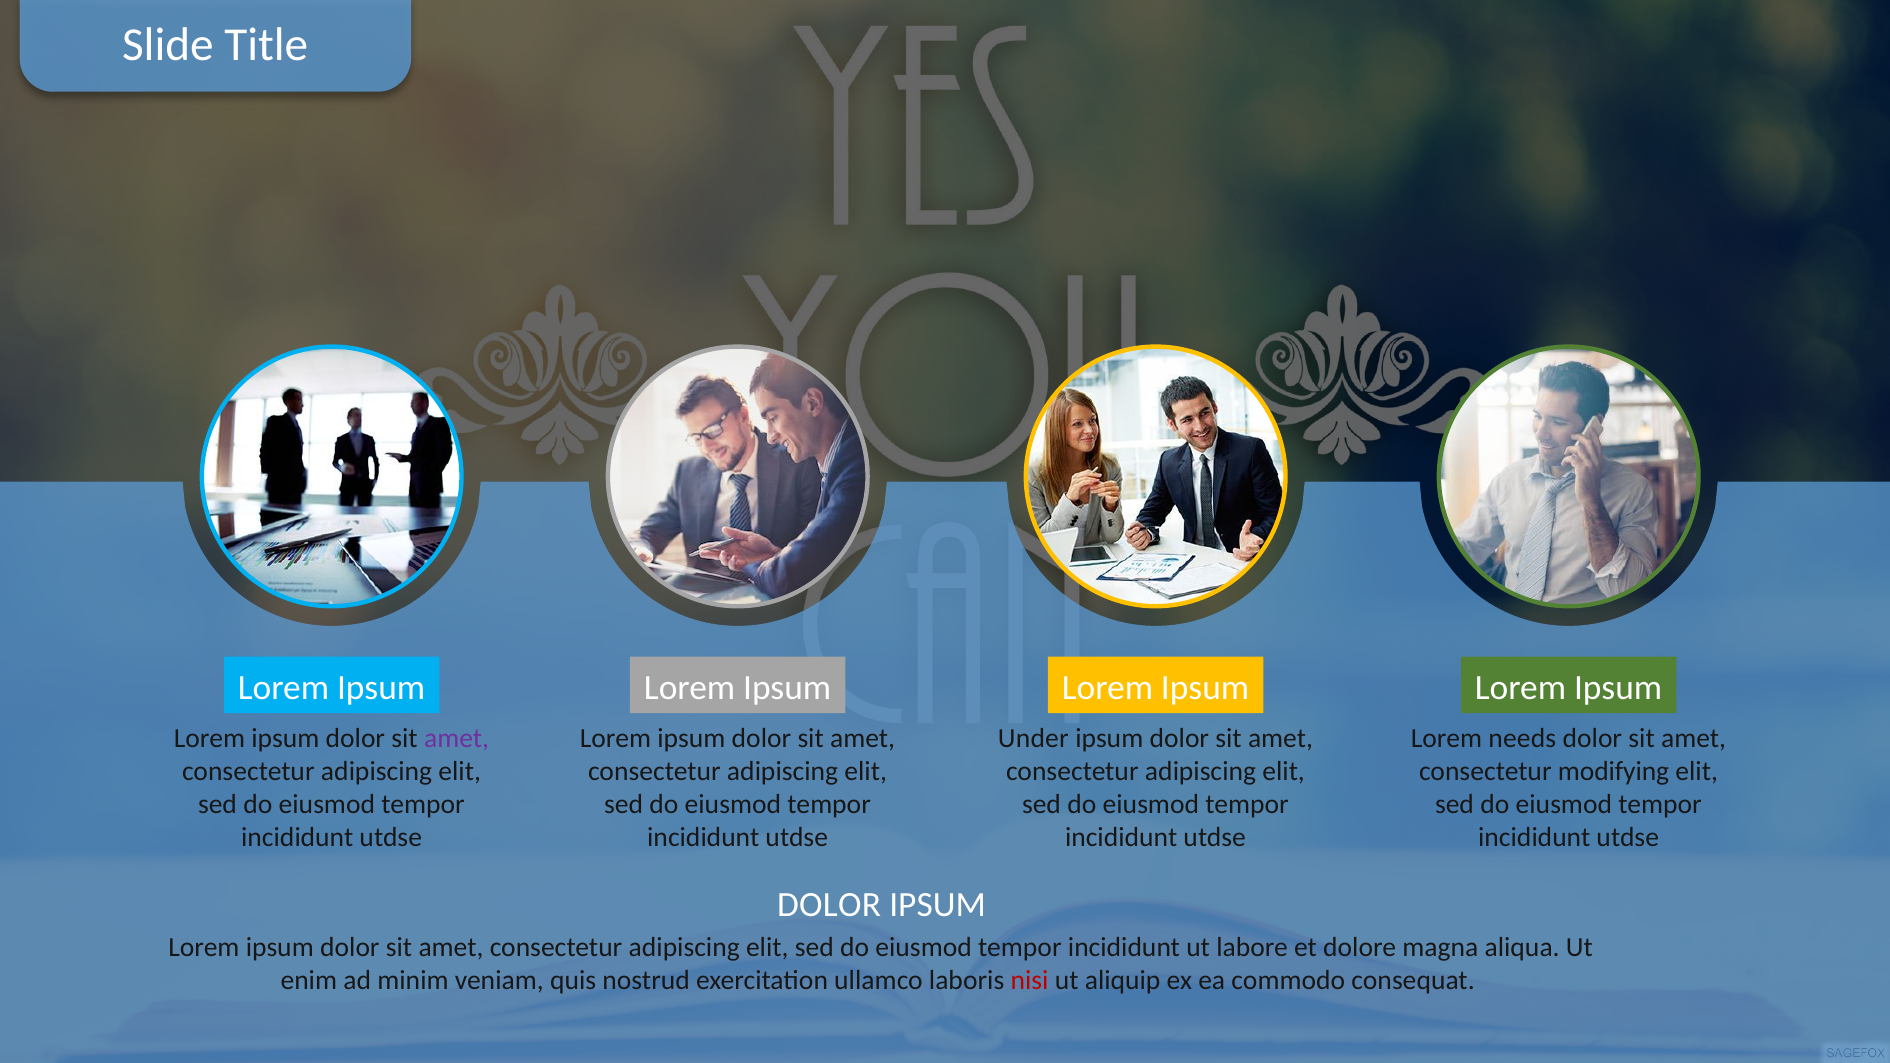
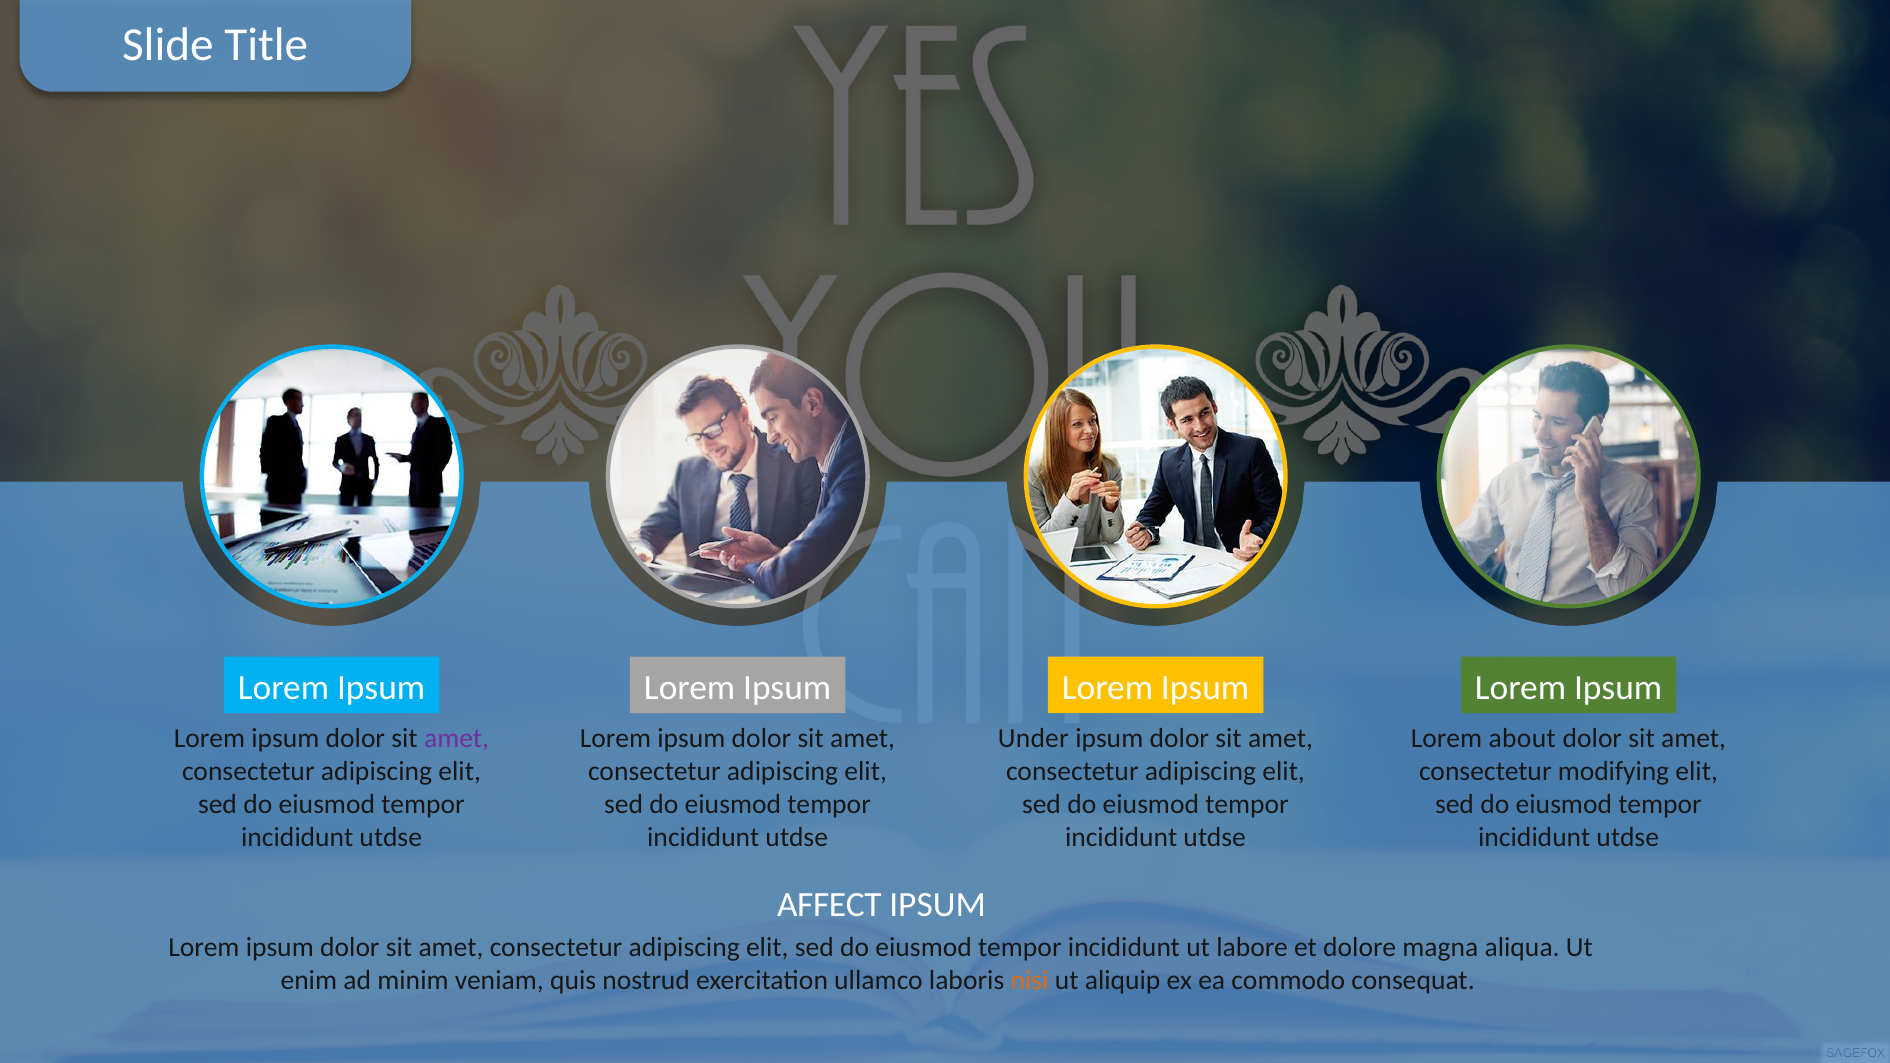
needs: needs -> about (1522, 738)
DOLOR: DOLOR -> AFFECT (829, 905)
nisi colour: red -> orange (1029, 981)
